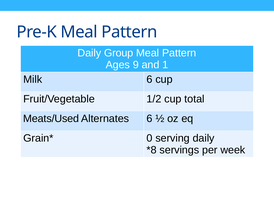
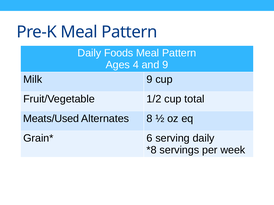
Group: Group -> Foods (119, 53)
9: 9 -> 4 (136, 65)
and 1: 1 -> 9 (165, 65)
Milk 6: 6 -> 9 (150, 80)
Alternates 6: 6 -> 8 (150, 119)
0: 0 -> 6 (150, 138)
